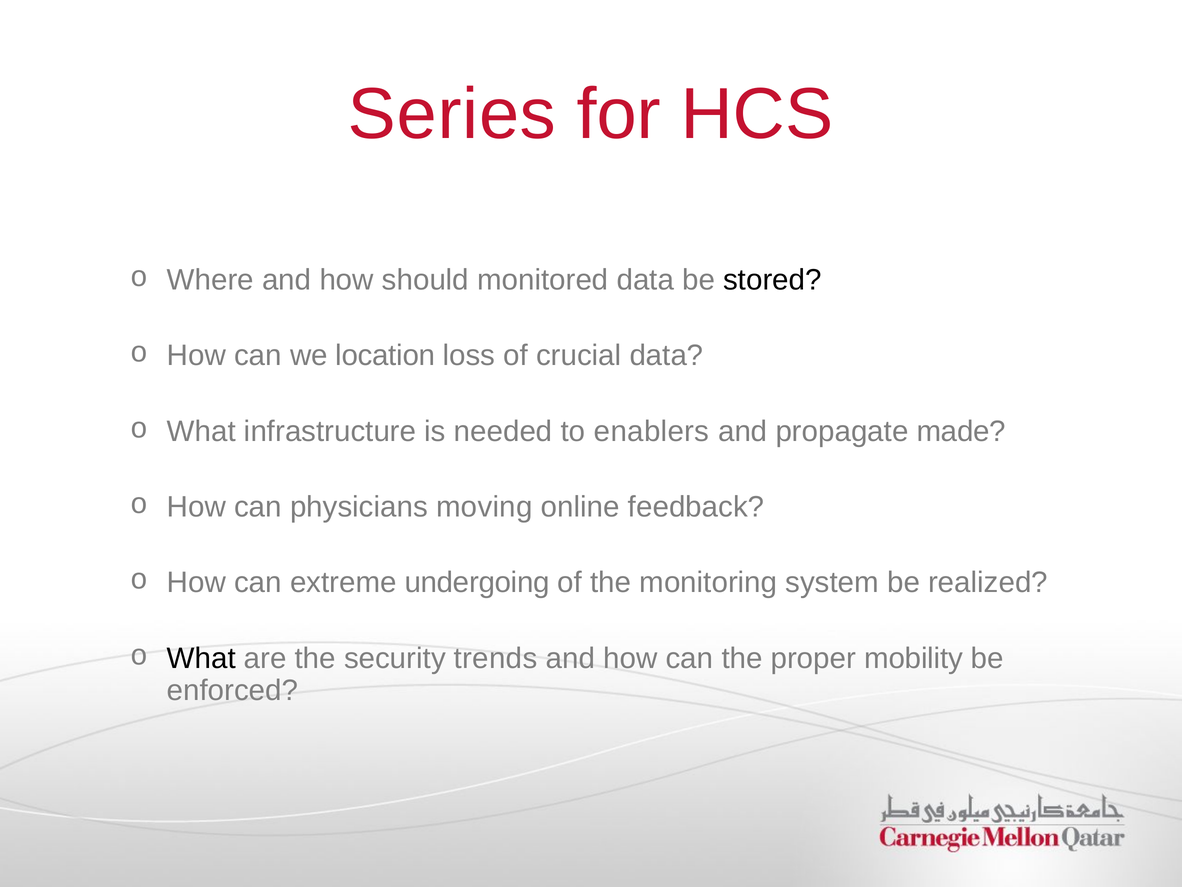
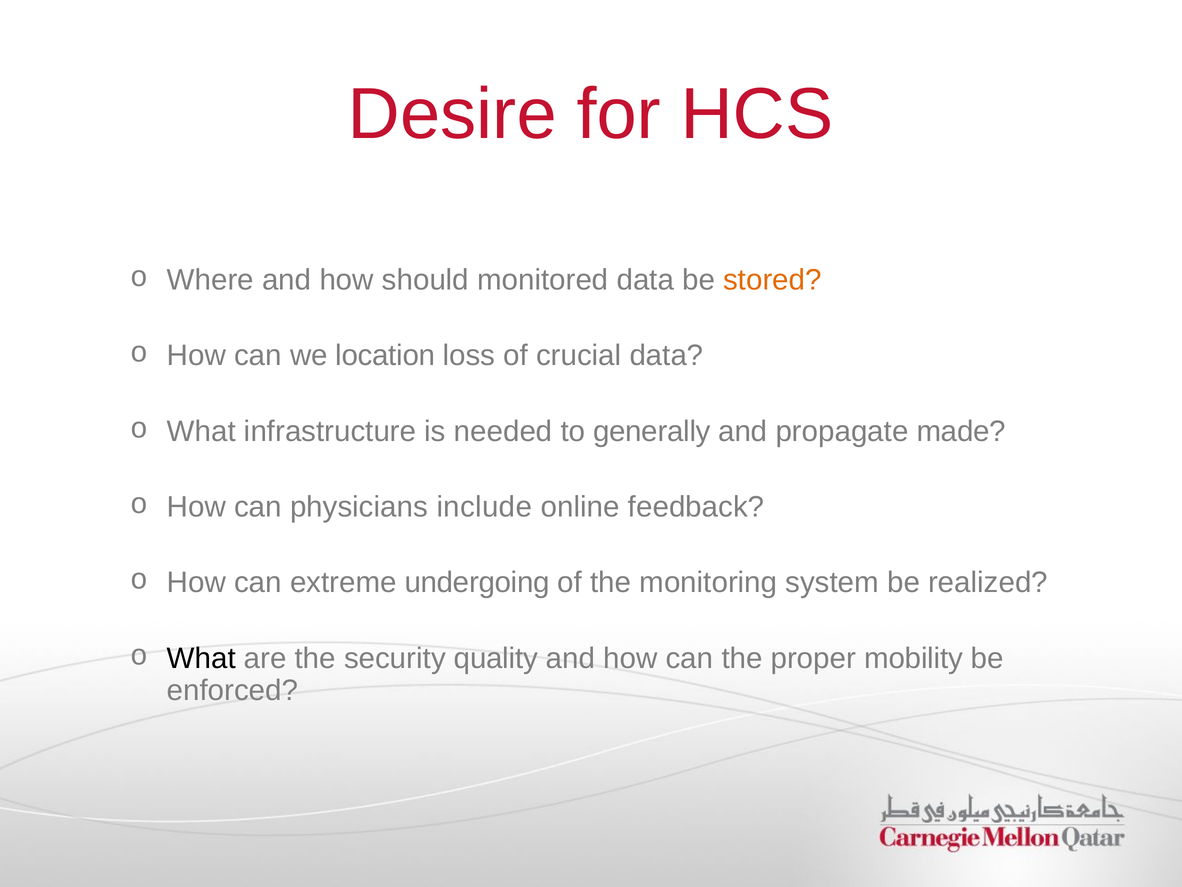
Series: Series -> Desire (452, 114)
stored colour: black -> orange (772, 280)
enablers: enablers -> generally (652, 431)
moving: moving -> include (484, 507)
trends: trends -> quality (496, 658)
